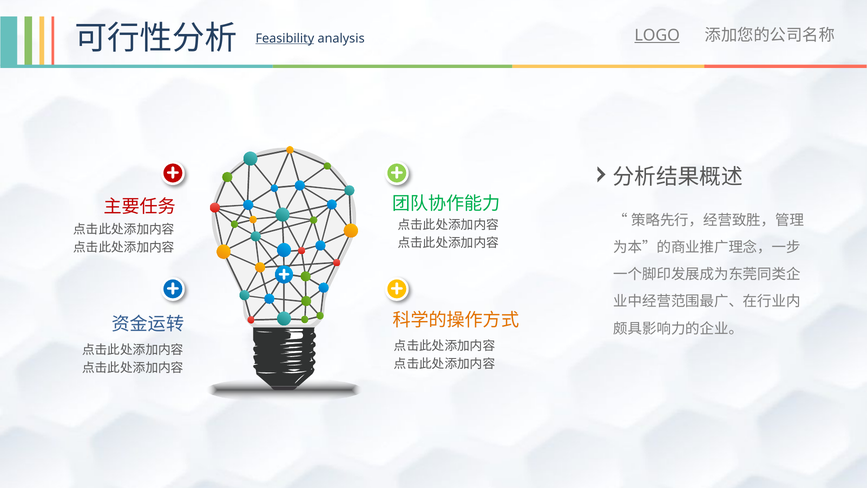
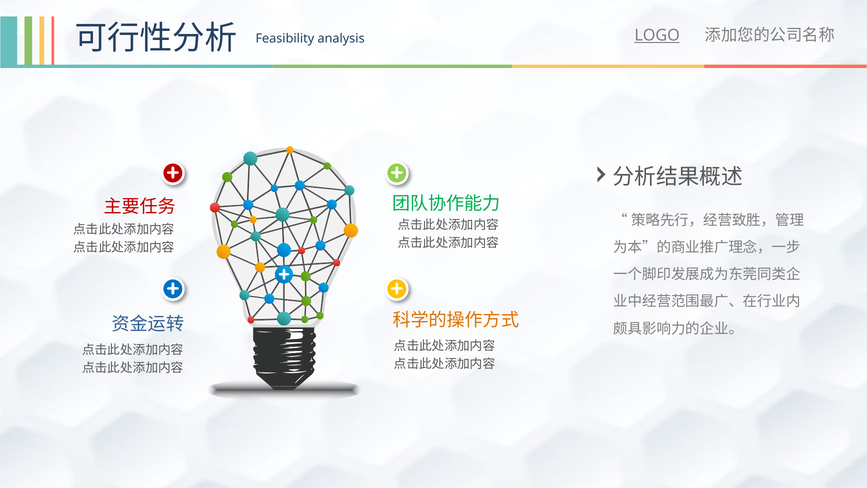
Feasibility underline: present -> none (285, 38)
